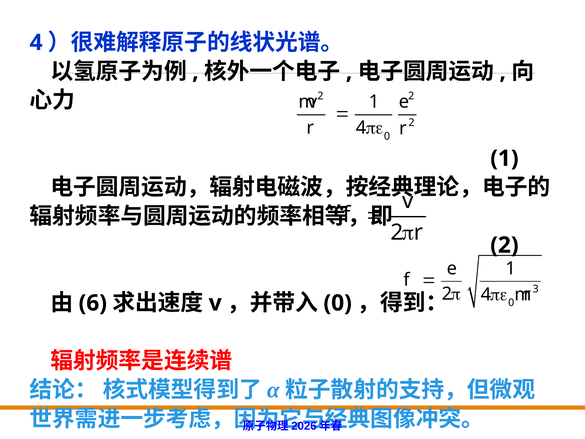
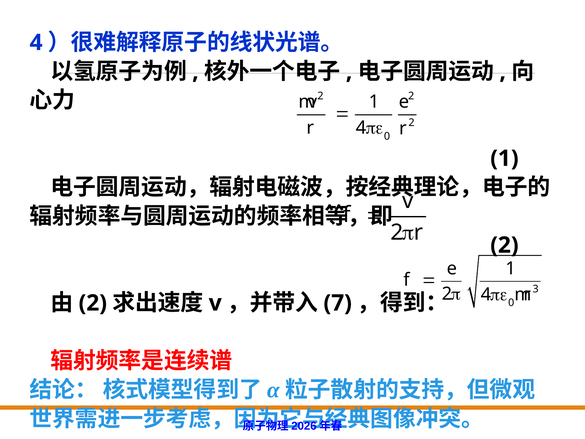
6: 6 -> 2 (93, 303)
0: 0 -> 7 (338, 303)
